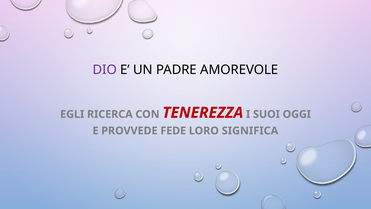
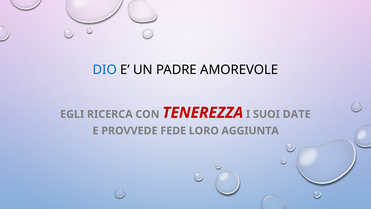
DIO colour: purple -> blue (105, 70)
OGGI: OGGI -> DATE (297, 114)
SIGNIFICA: SIGNIFICA -> AGGIUNTA (250, 131)
